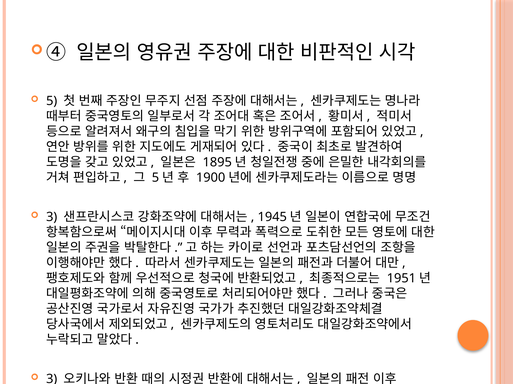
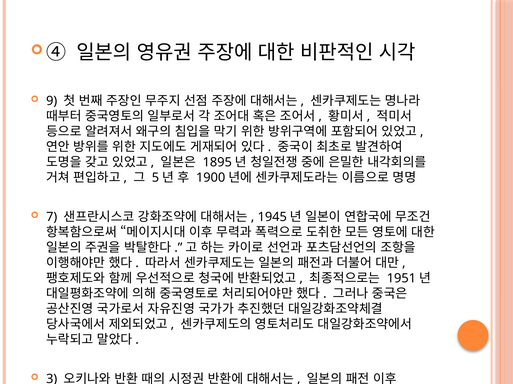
5: 5 -> 9 (52, 101)
3: 3 -> 7 (52, 217)
